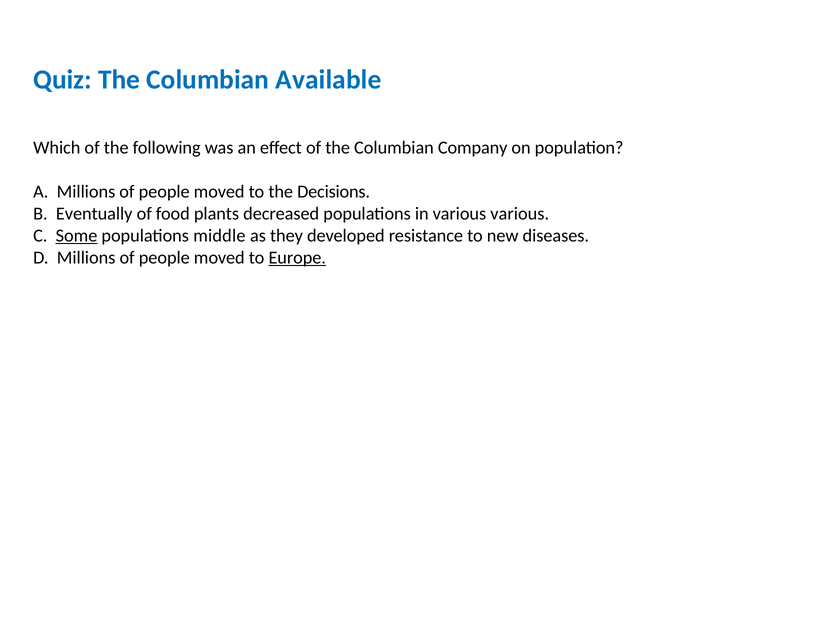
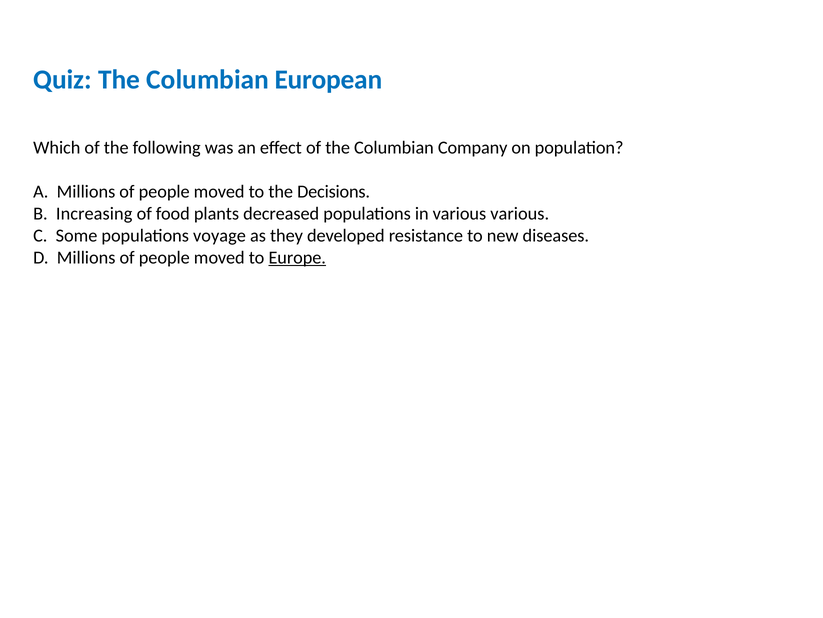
Available: Available -> European (329, 80)
Eventually: Eventually -> Increasing (94, 214)
Some underline: present -> none (77, 235)
middle: middle -> voyage (219, 235)
